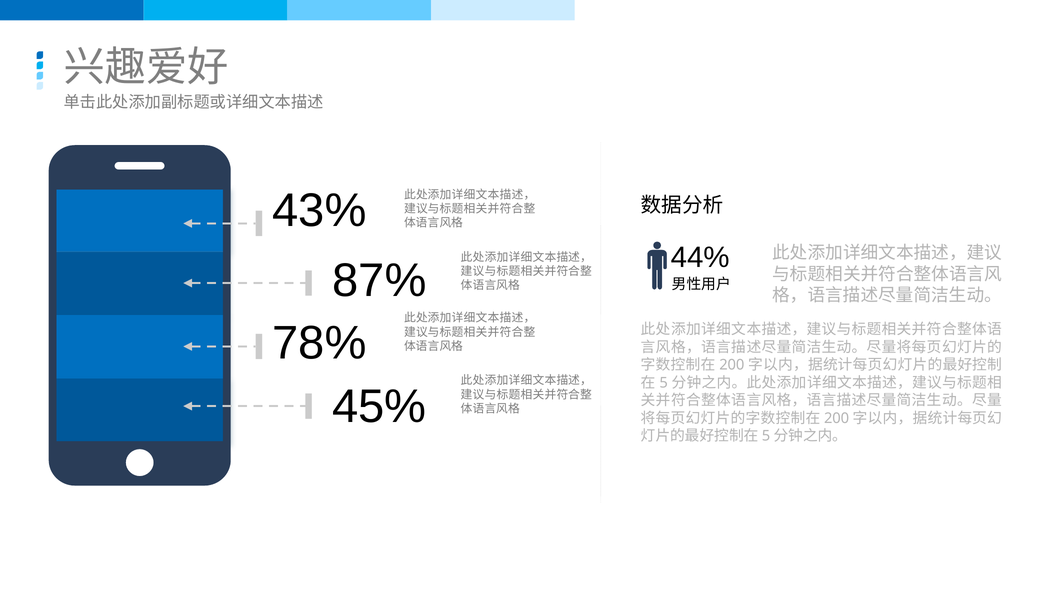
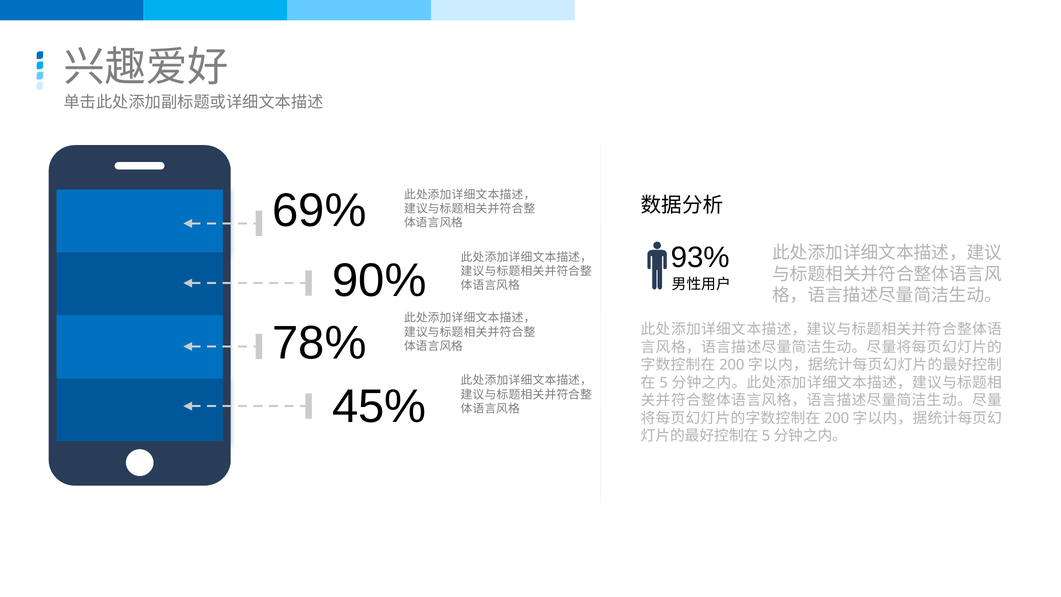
43%: 43% -> 69% (319, 210)
44%: 44% -> 93% (700, 257)
87%: 87% -> 90% (379, 281)
